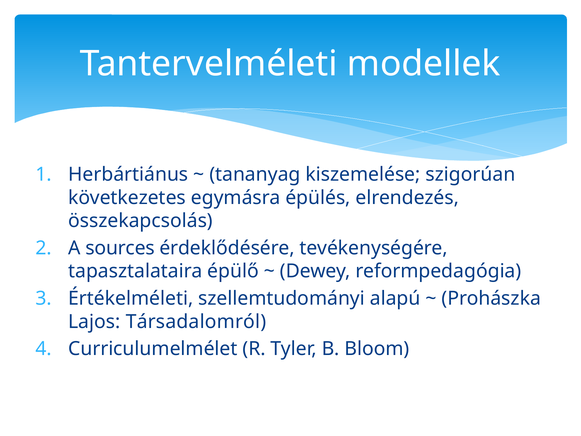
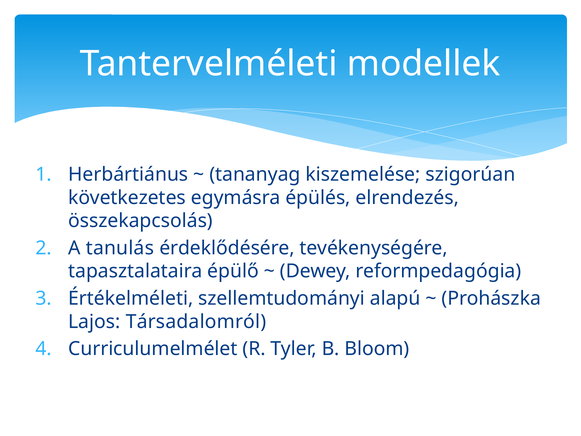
sources: sources -> tanulás (120, 248)
